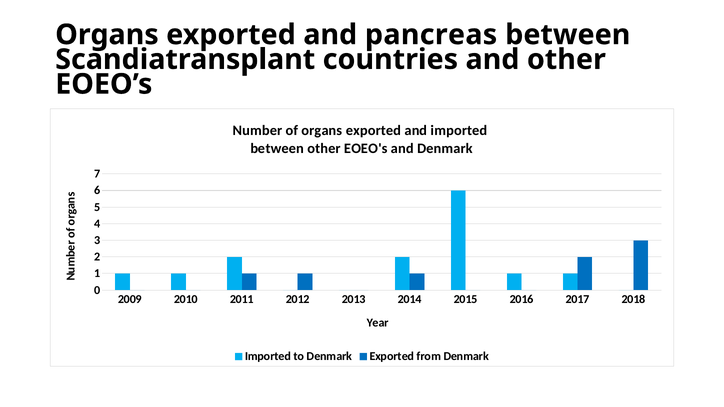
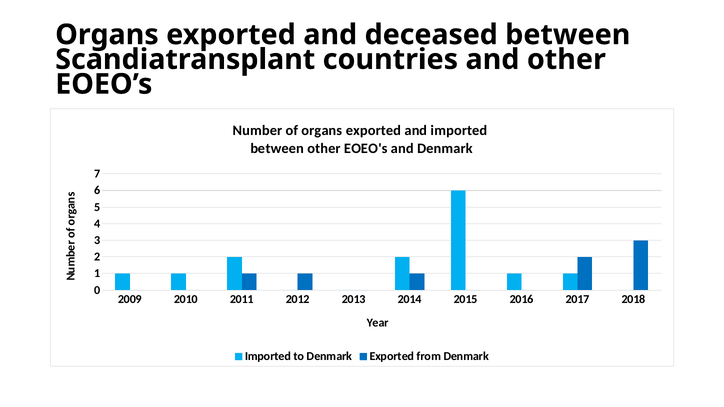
pancreas: pancreas -> deceased (431, 35)
